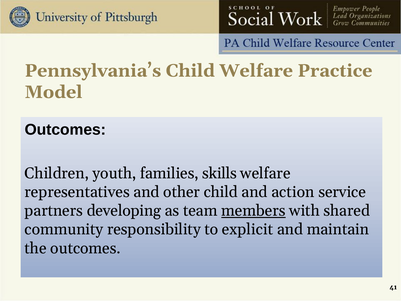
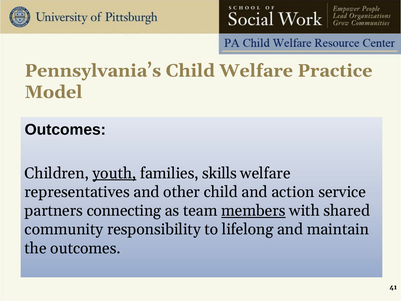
youth underline: none -> present (114, 173)
developing: developing -> connecting (124, 211)
explicit: explicit -> lifelong (248, 229)
